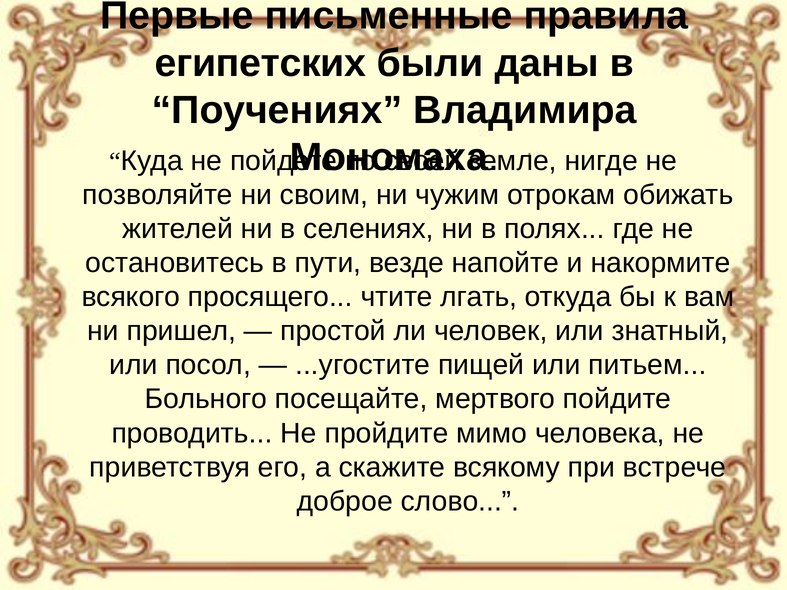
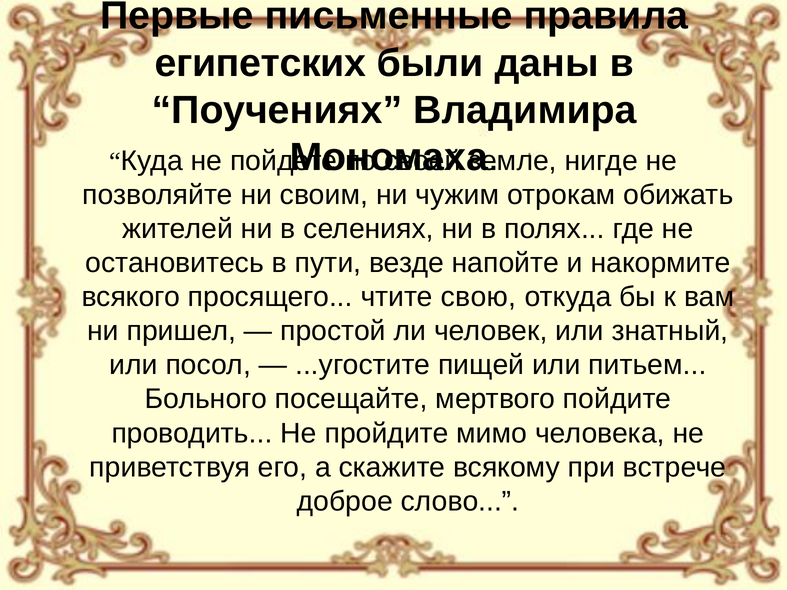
лгать: лгать -> свою (479, 297)
